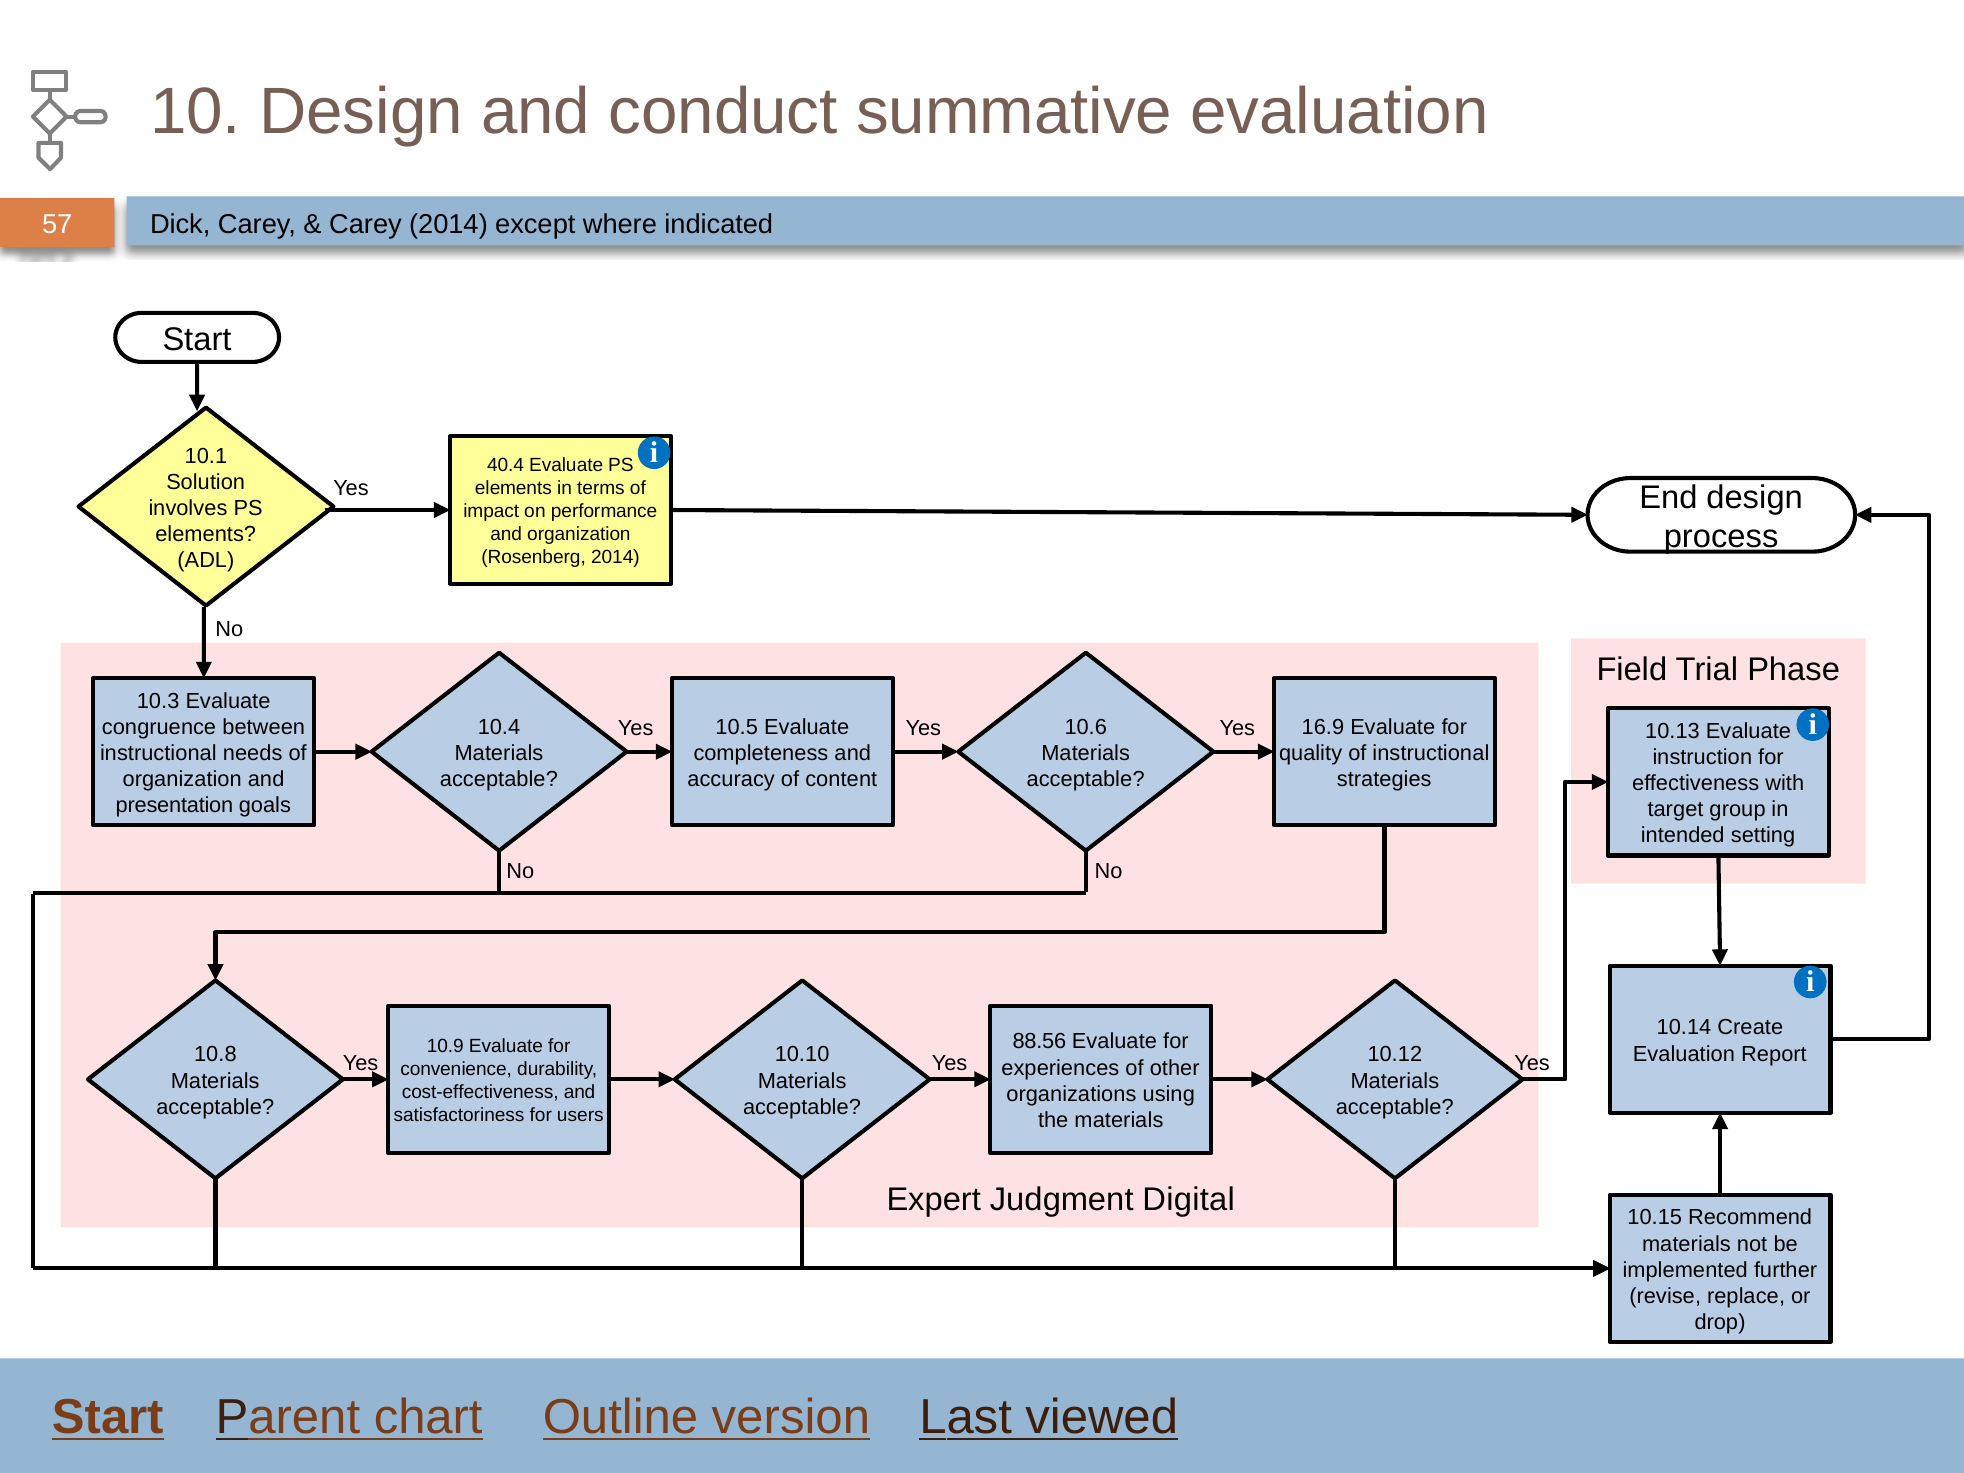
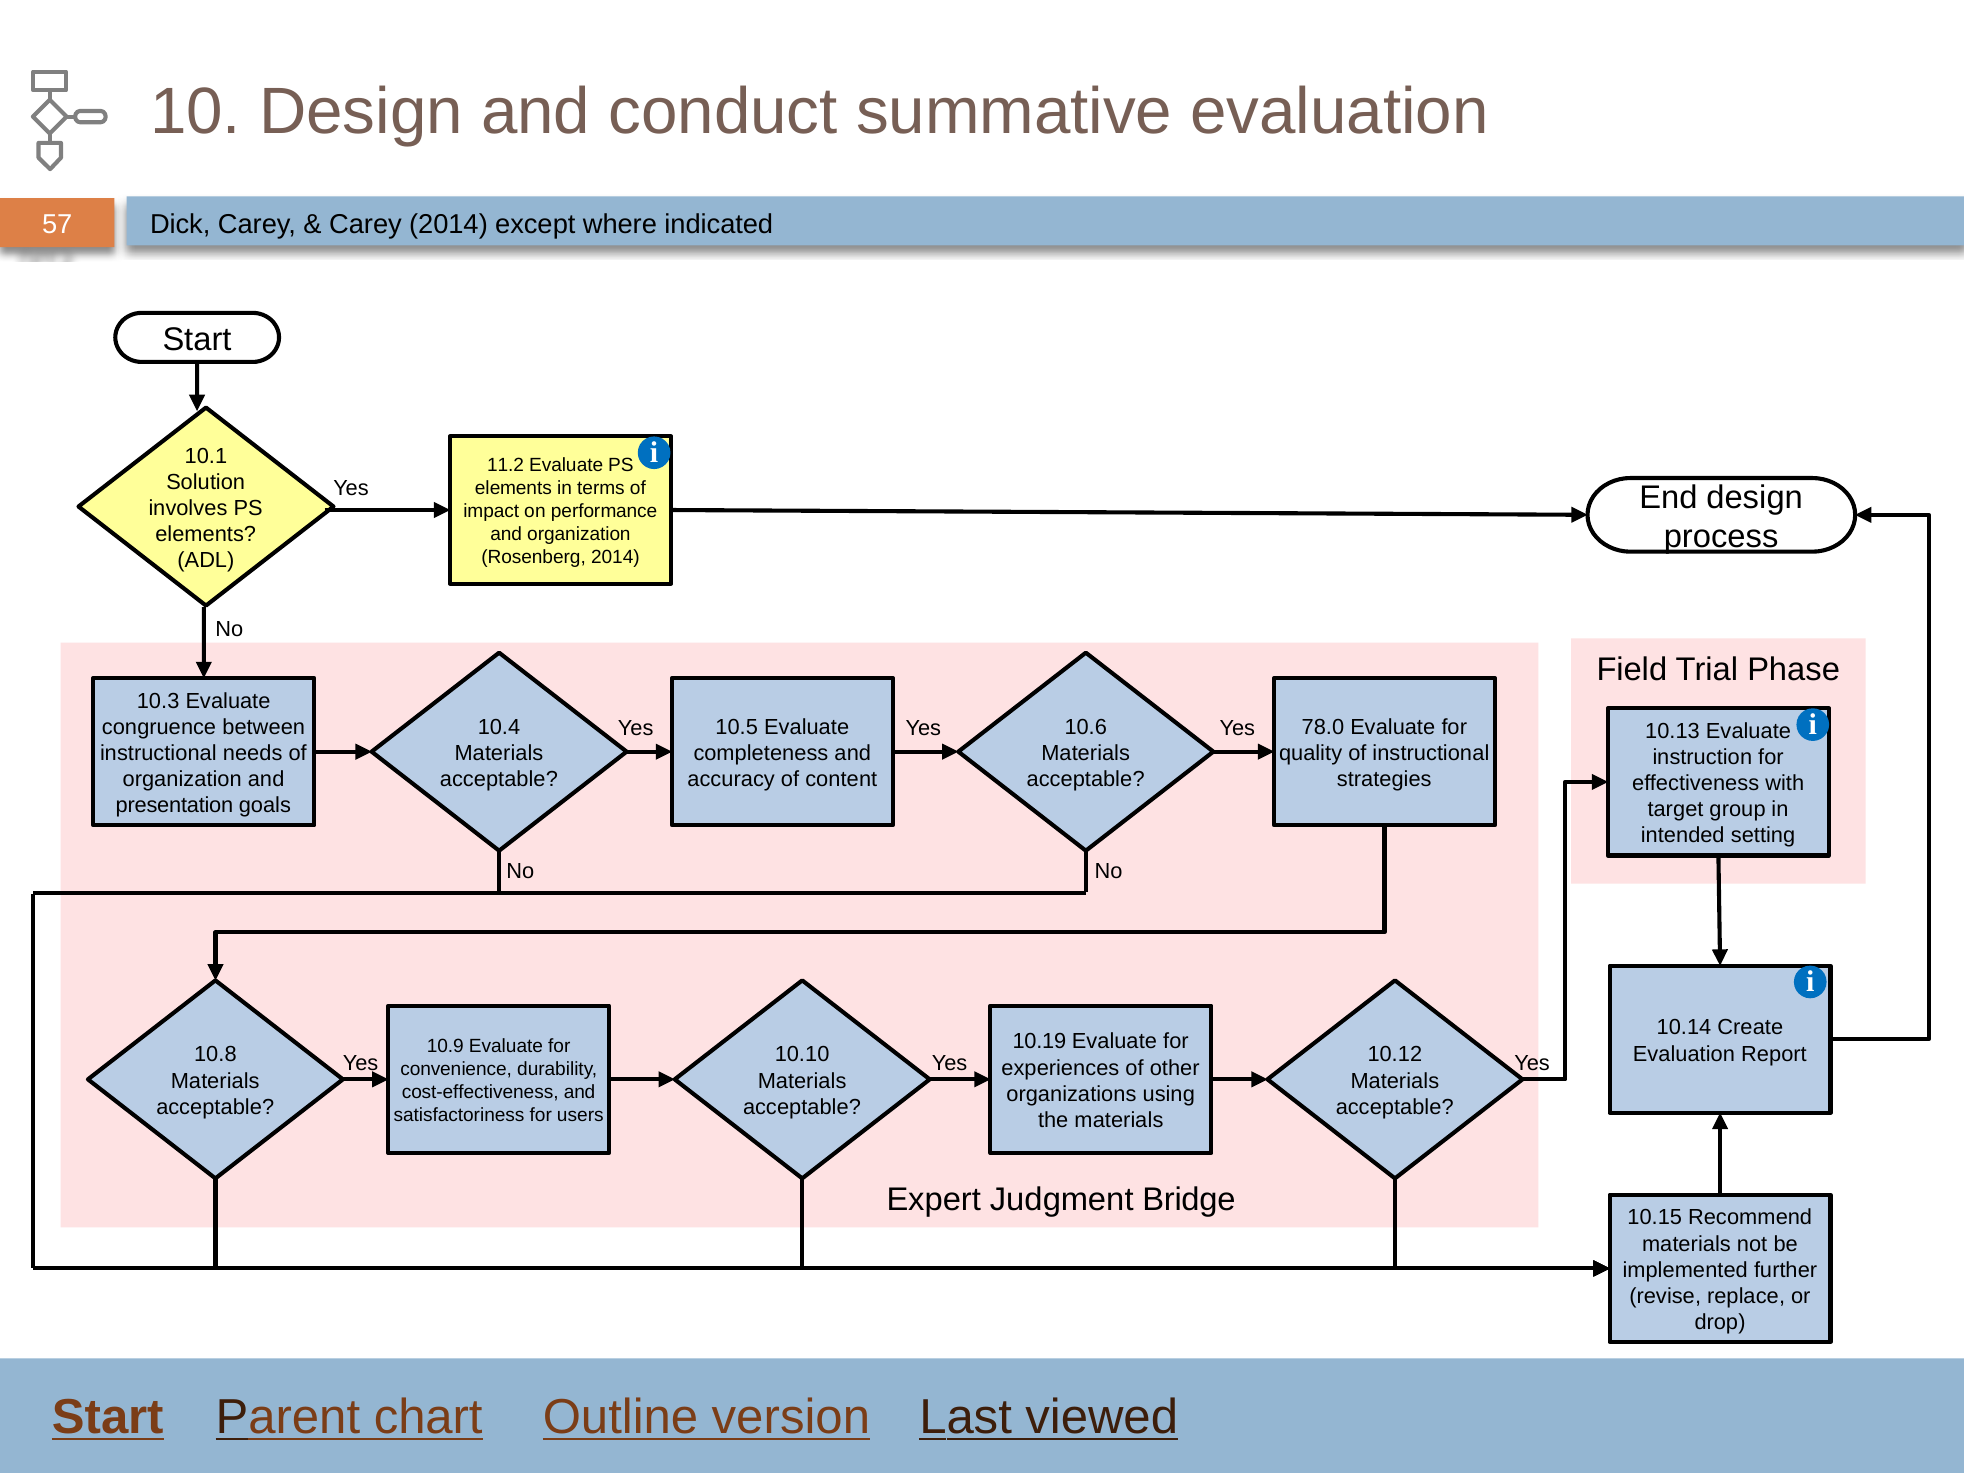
40.4: 40.4 -> 11.2 (506, 466)
16.9: 16.9 -> 78.0 (1323, 727)
88.56: 88.56 -> 10.19 (1039, 1042)
Digital: Digital -> Bridge (1189, 1200)
